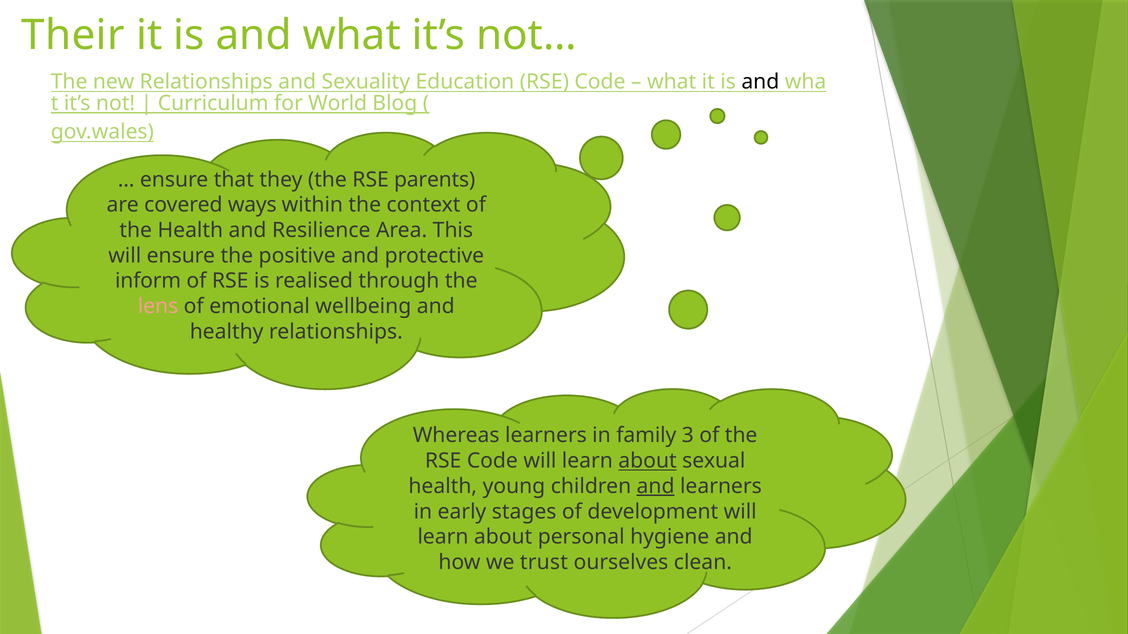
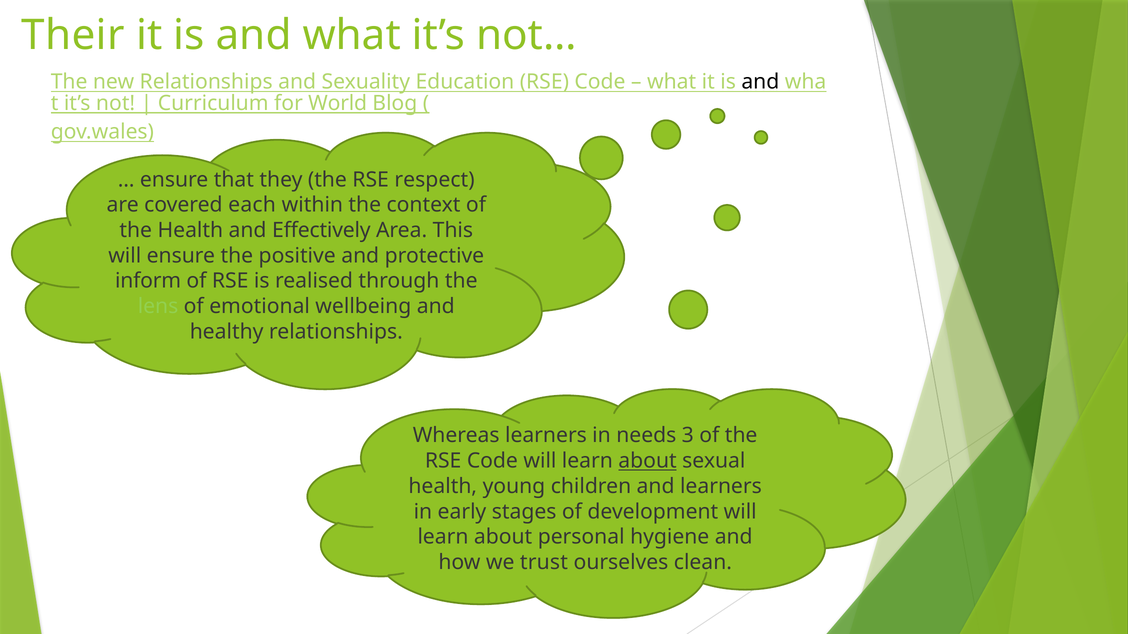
parents: parents -> respect (435, 180)
ways: ways -> each (252, 205)
Resilience: Resilience -> Effectively (321, 230)
lens colour: pink -> light green (158, 307)
family: family -> needs (646, 436)
and underline: present -> none (656, 487)
